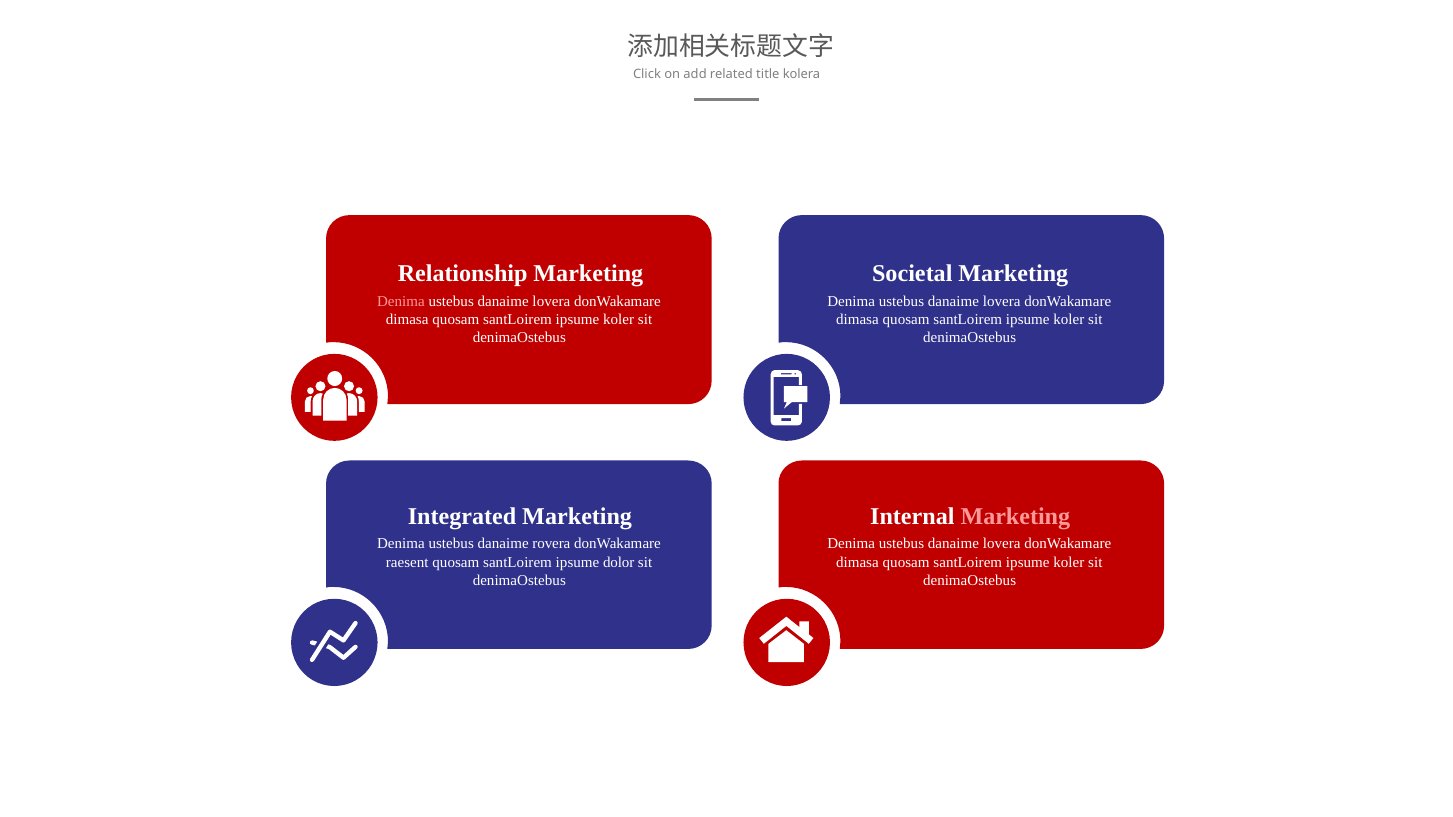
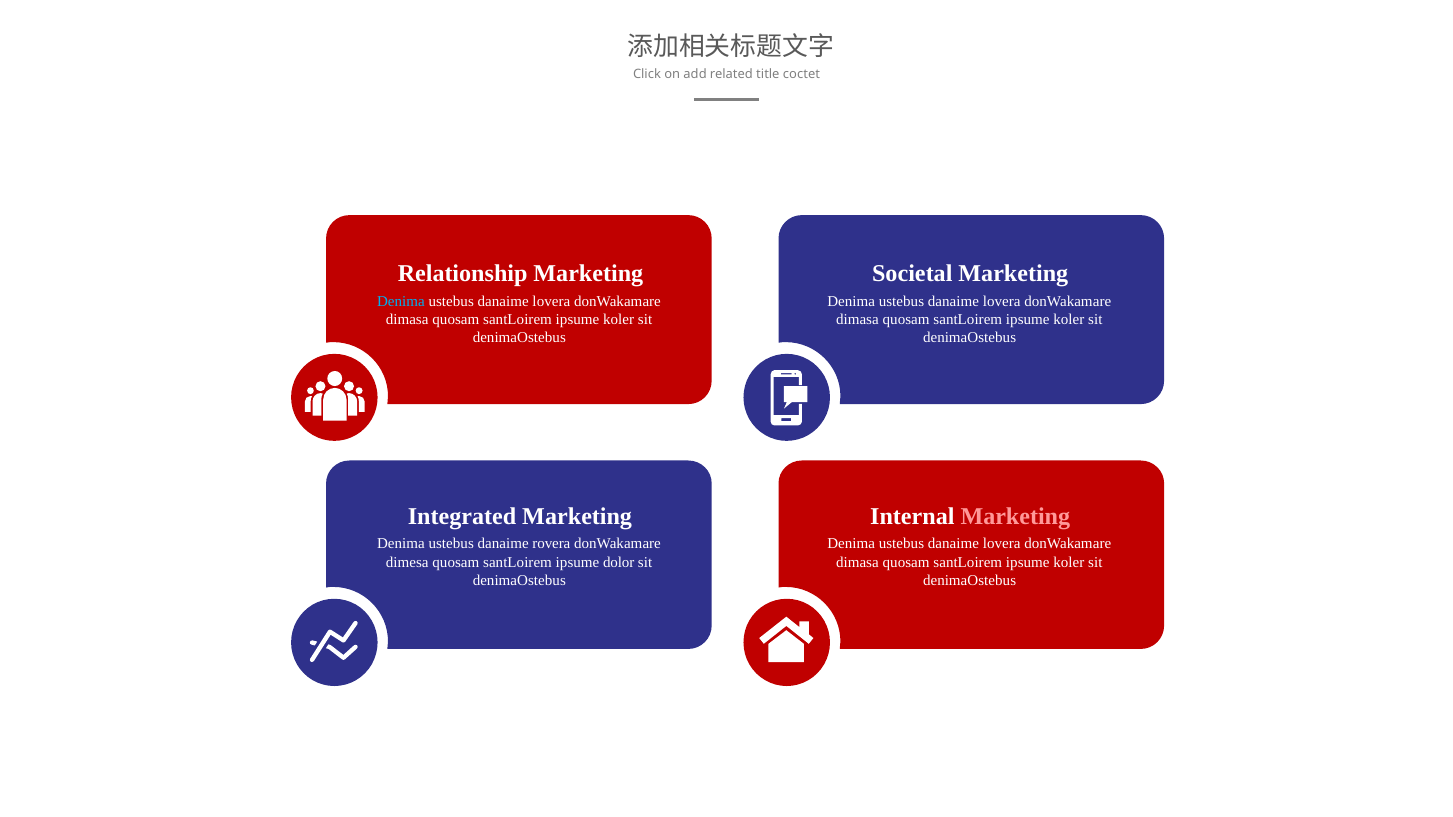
kolera: kolera -> coctet (801, 74)
Denima colour: pink -> light blue (401, 302)
raesent: raesent -> dimesa (407, 562)
